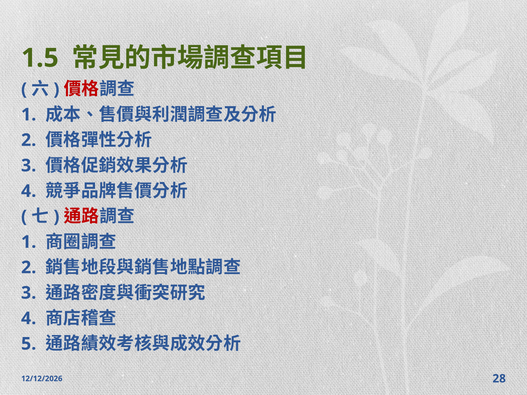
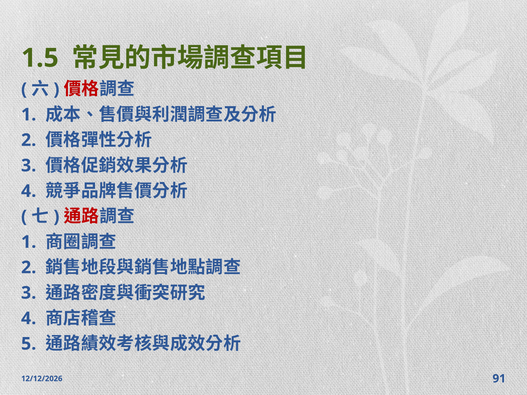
28: 28 -> 91 (499, 379)
